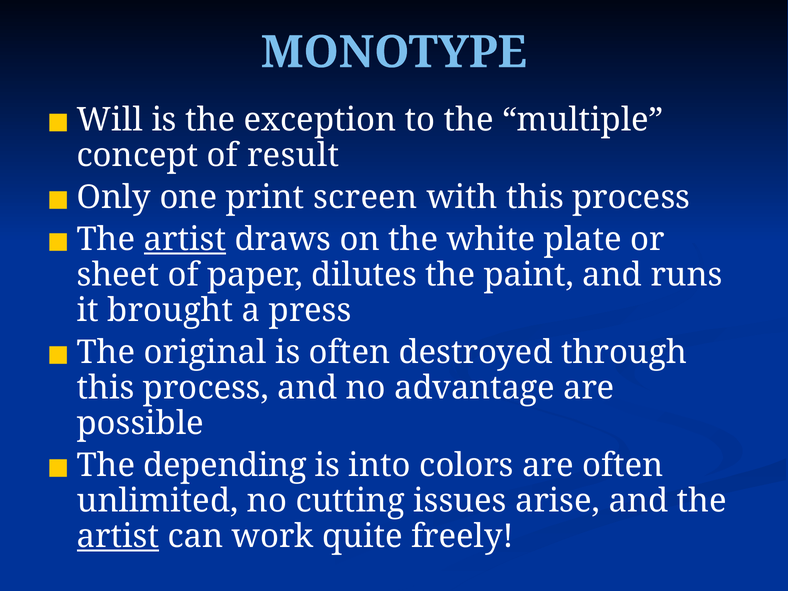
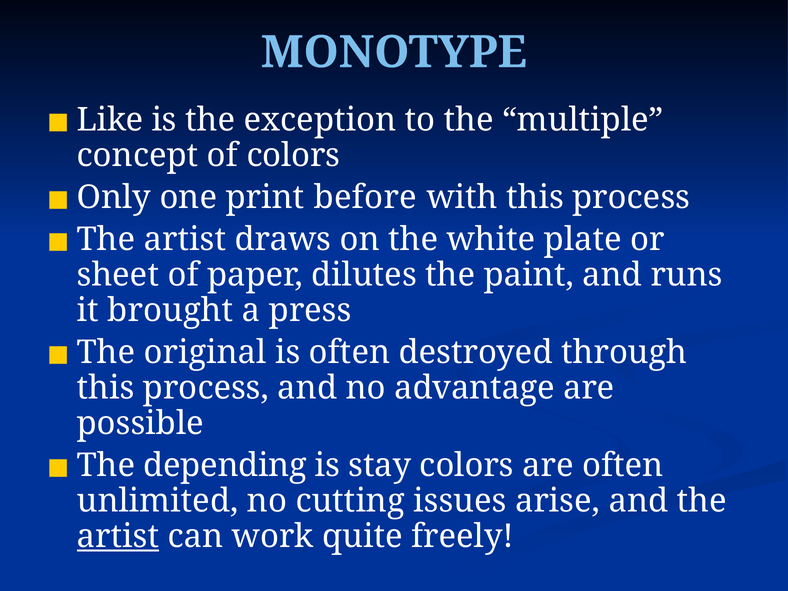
Will: Will -> Like (110, 120)
of result: result -> colors (293, 155)
screen: screen -> before (365, 197)
artist underline: present -> none (185, 239)
into: into -> stay (380, 465)
